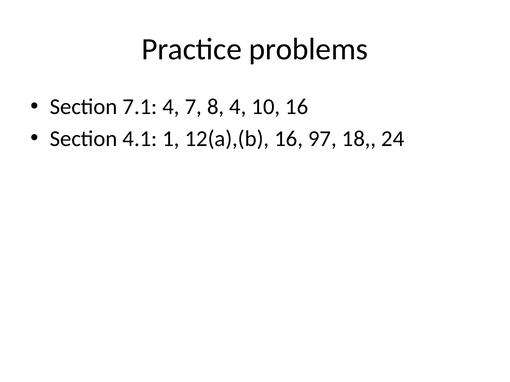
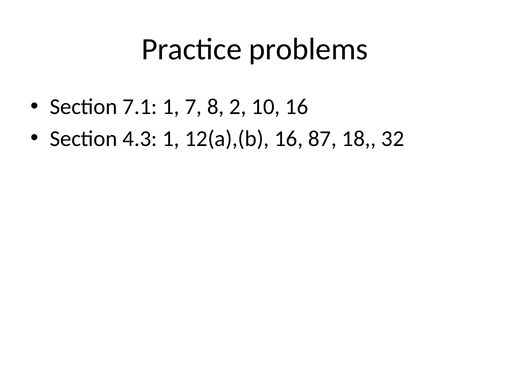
7.1 4: 4 -> 1 (171, 107)
8 4: 4 -> 2 (238, 107)
4.1: 4.1 -> 4.3 (140, 139)
97: 97 -> 87 (322, 139)
24: 24 -> 32 (393, 139)
